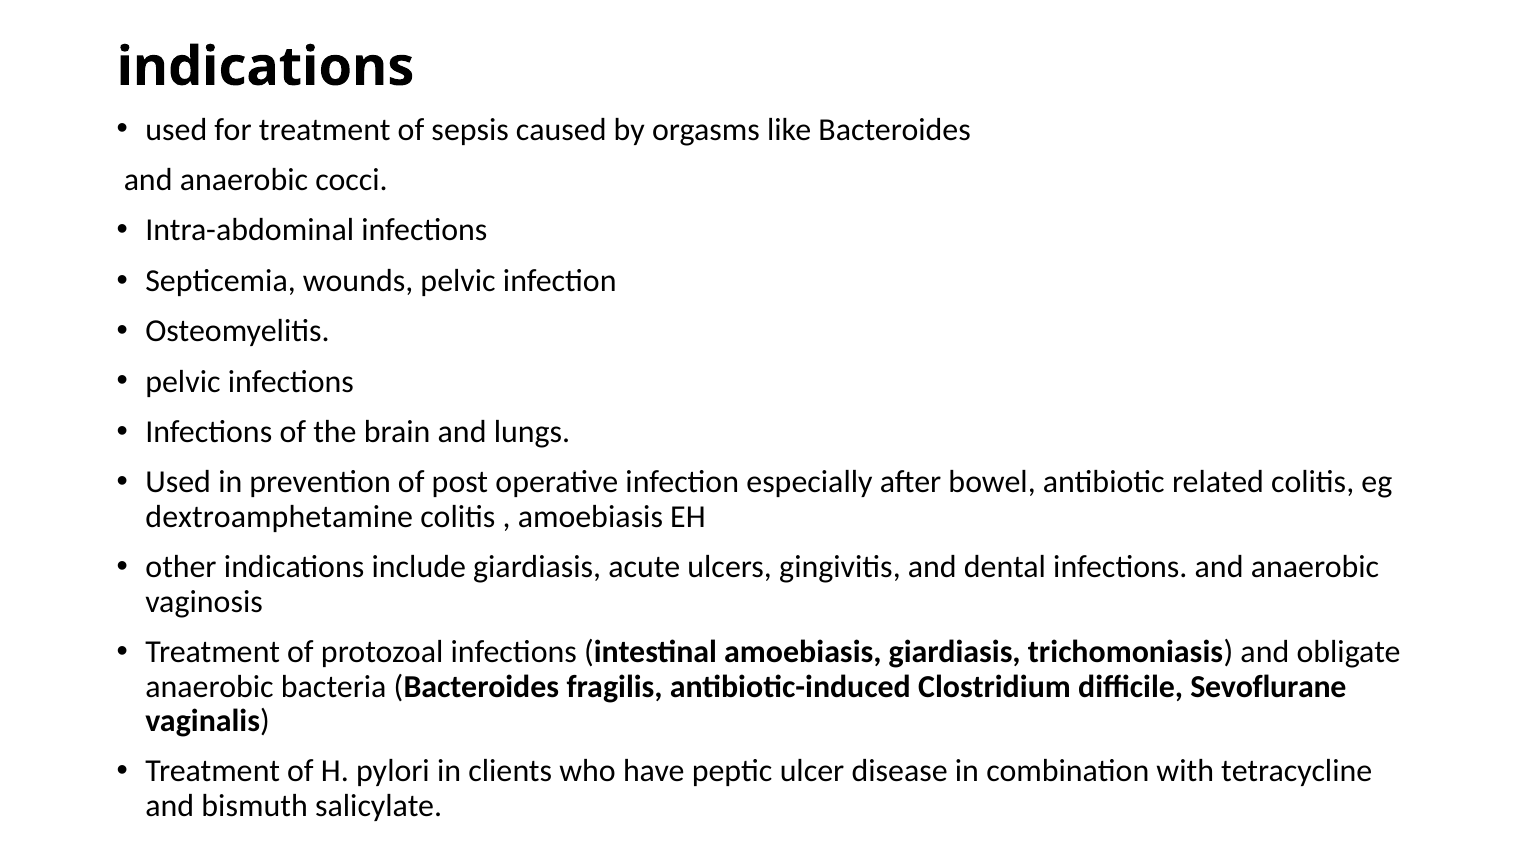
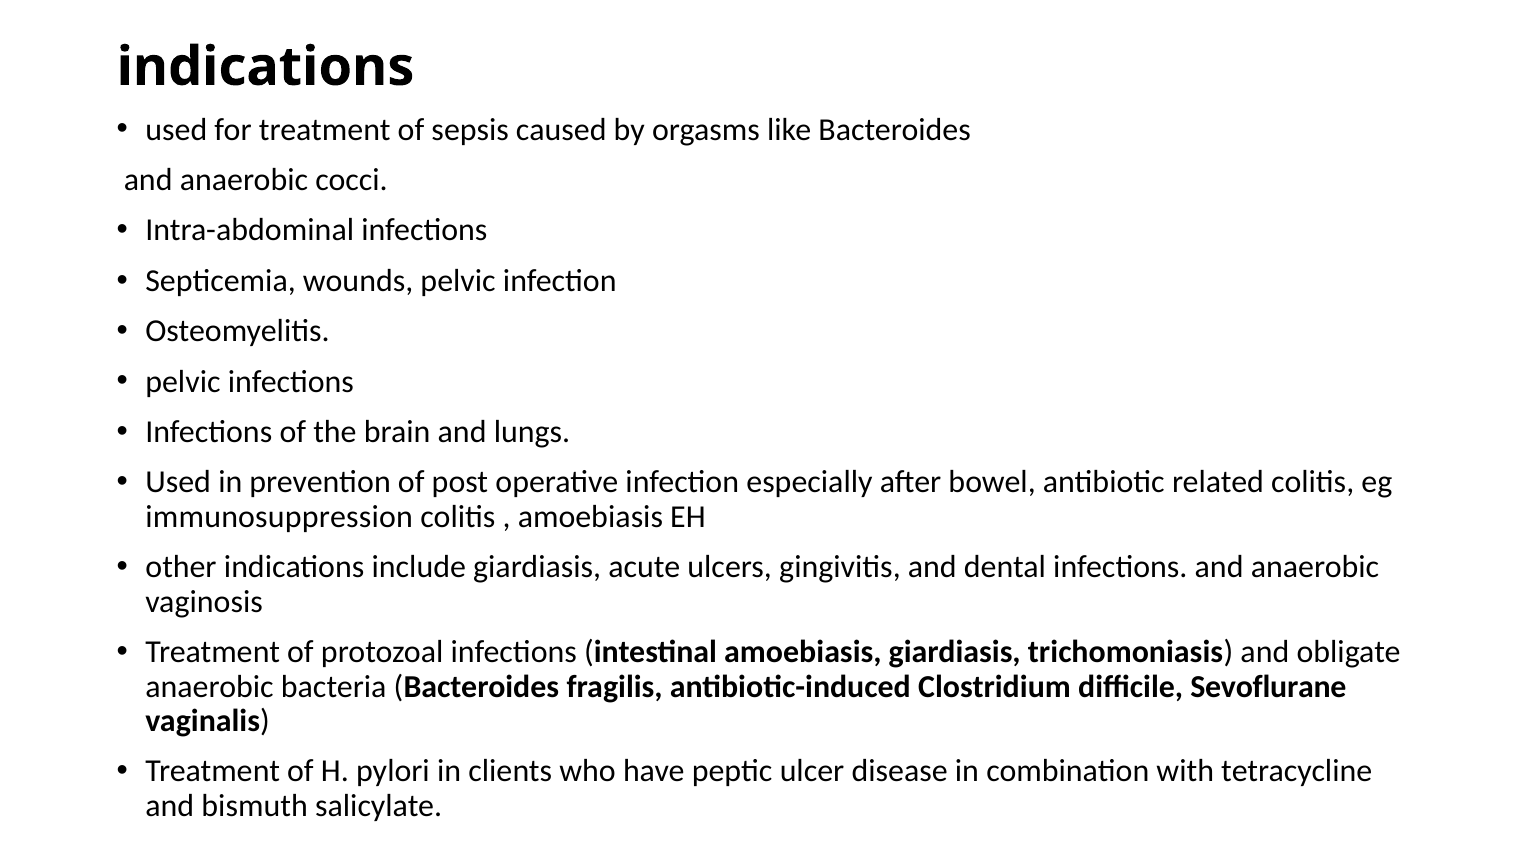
dextroamphetamine: dextroamphetamine -> immunosuppression (279, 517)
